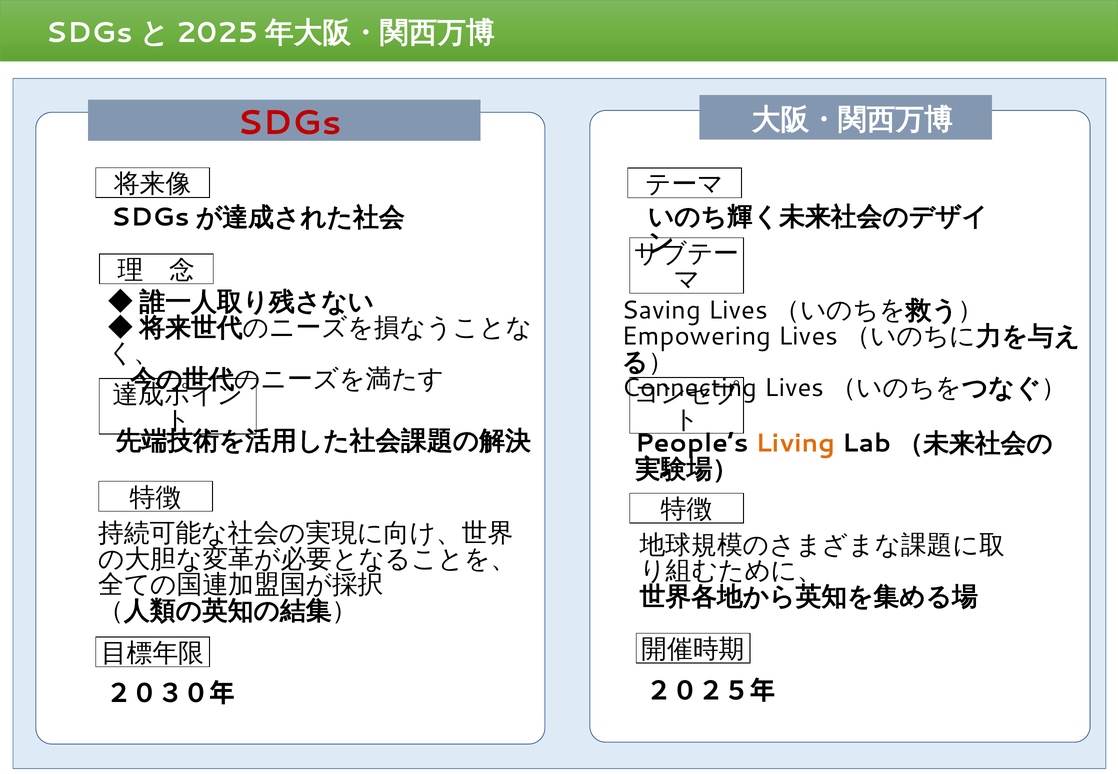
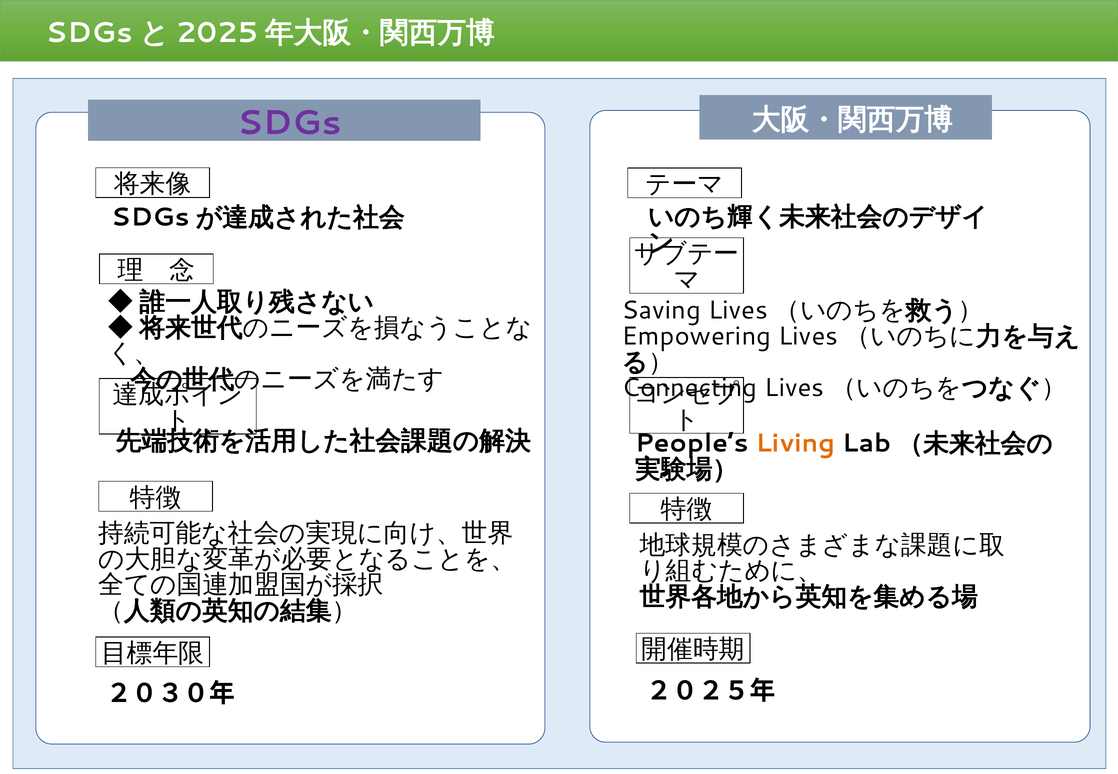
SDGs colour: red -> purple (289, 123)
